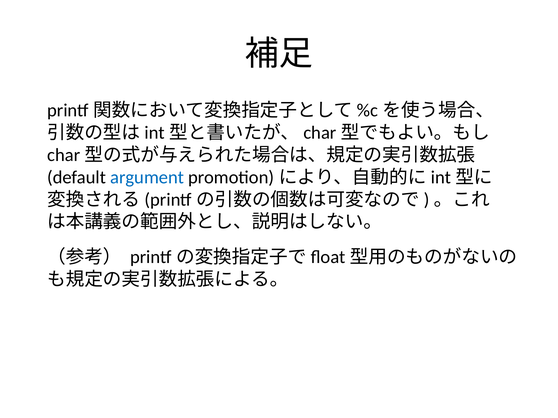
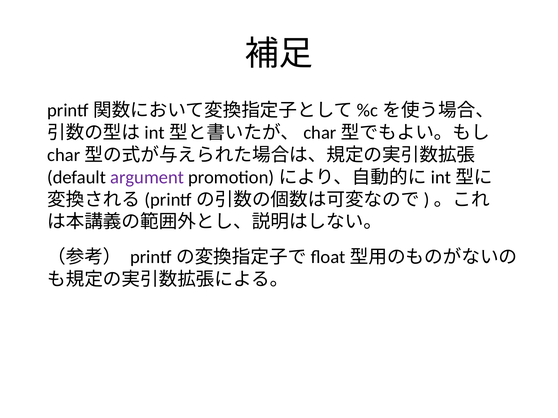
argument colour: blue -> purple (147, 177)
